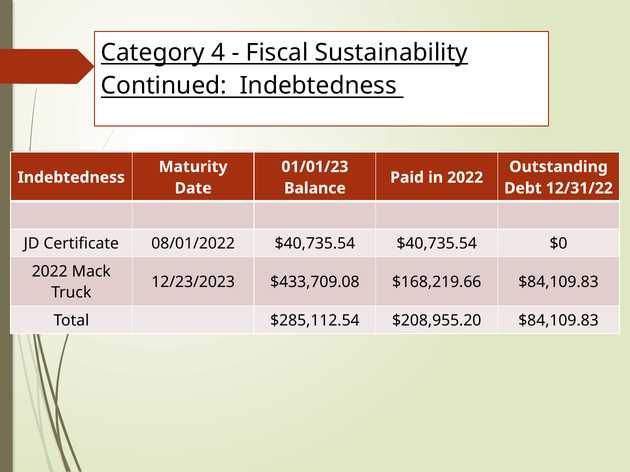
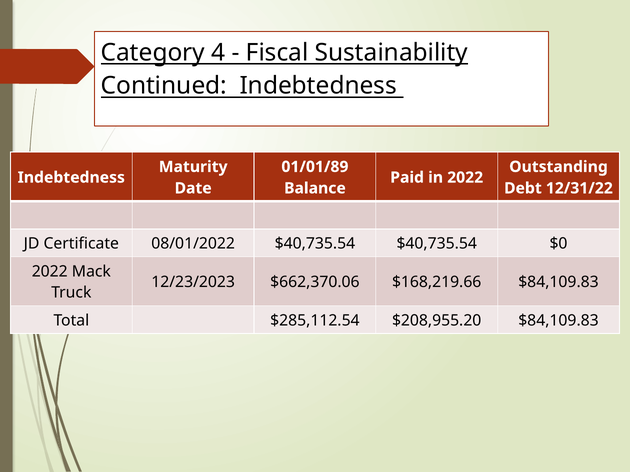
01/01/23: 01/01/23 -> 01/01/89 (315, 167)
$433,709.08: $433,709.08 -> $662,370.06 (315, 282)
